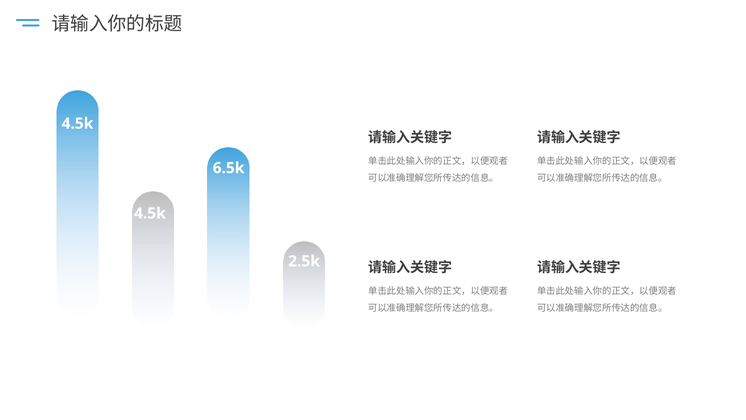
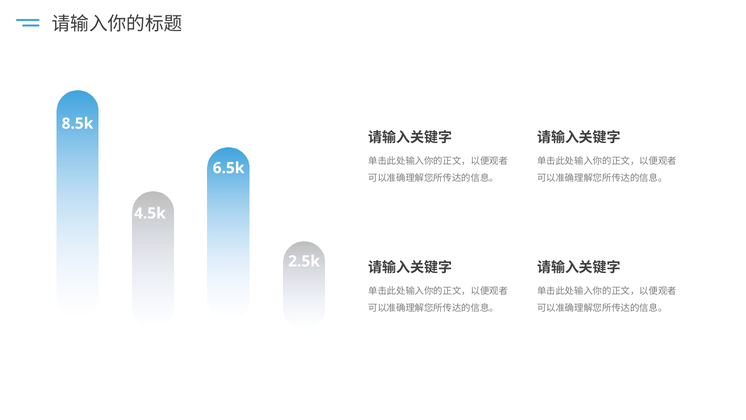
4.5k: 4.5k -> 8.5k (77, 123)
